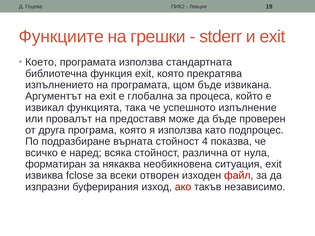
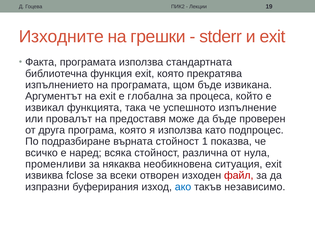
Функциите: Функциите -> Изходните (61, 37)
Което: Което -> Факта (41, 62)
4: 4 -> 1 (205, 142)
форматиран: форматиран -> променливи (56, 164)
ако colour: red -> blue (183, 187)
